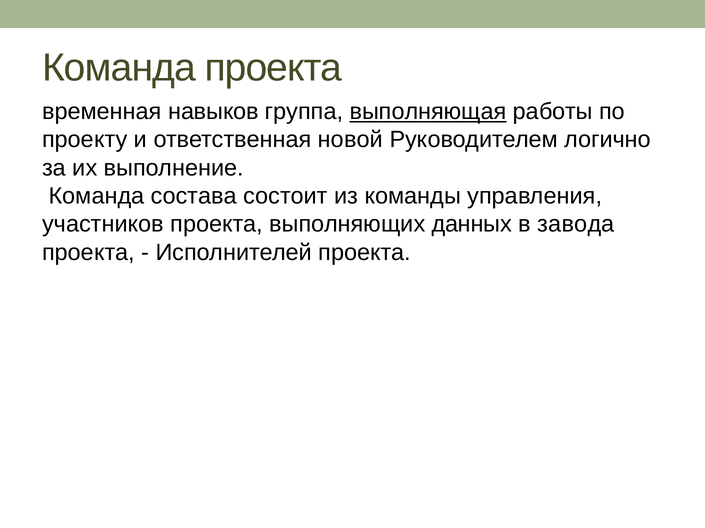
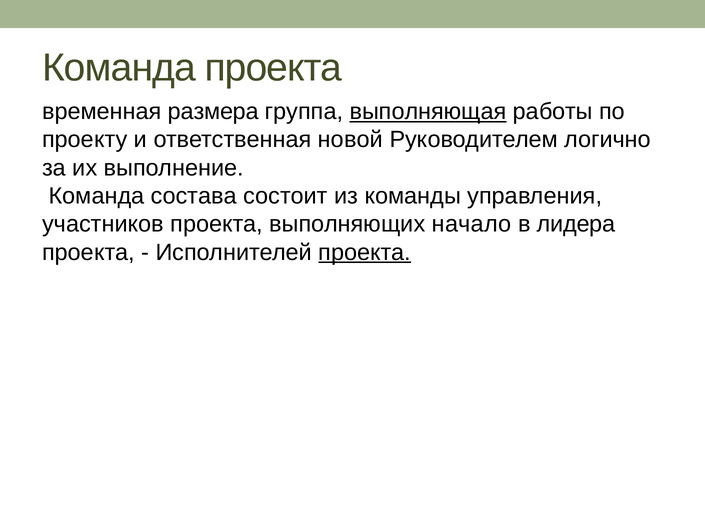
навыков: навыков -> размера (213, 112)
данных: данных -> начало (472, 224)
завода: завода -> лидера (576, 224)
проекта underline: none -> present (365, 253)
